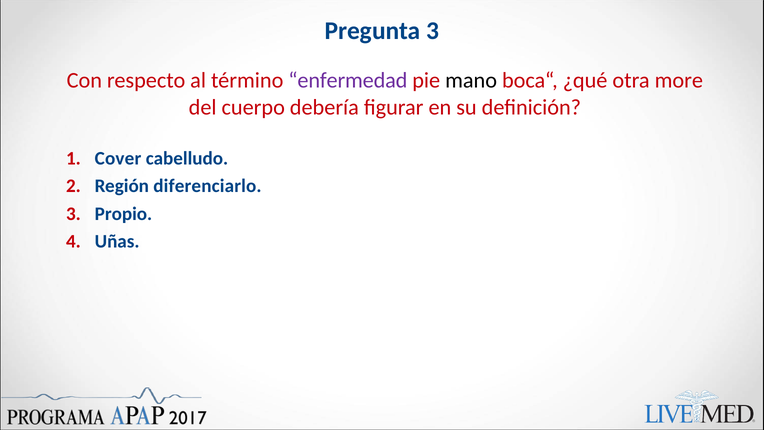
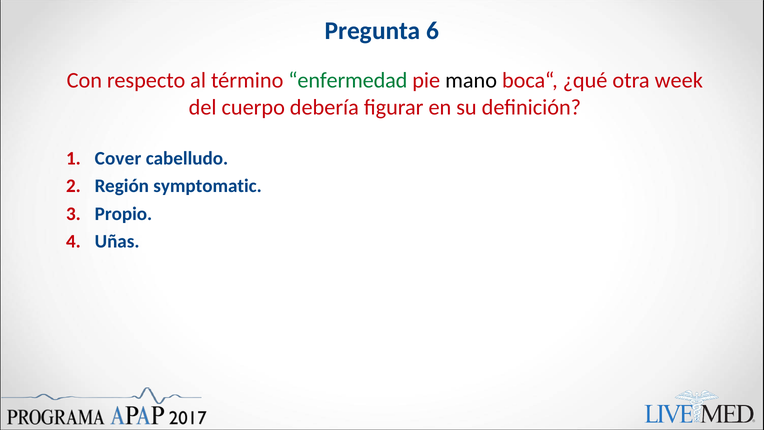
Pregunta 3: 3 -> 6 (433, 31)
enfermedad colour: purple -> green (348, 80)
more: more -> week (679, 80)
diferenciarlo: diferenciarlo -> symptomatic (208, 186)
